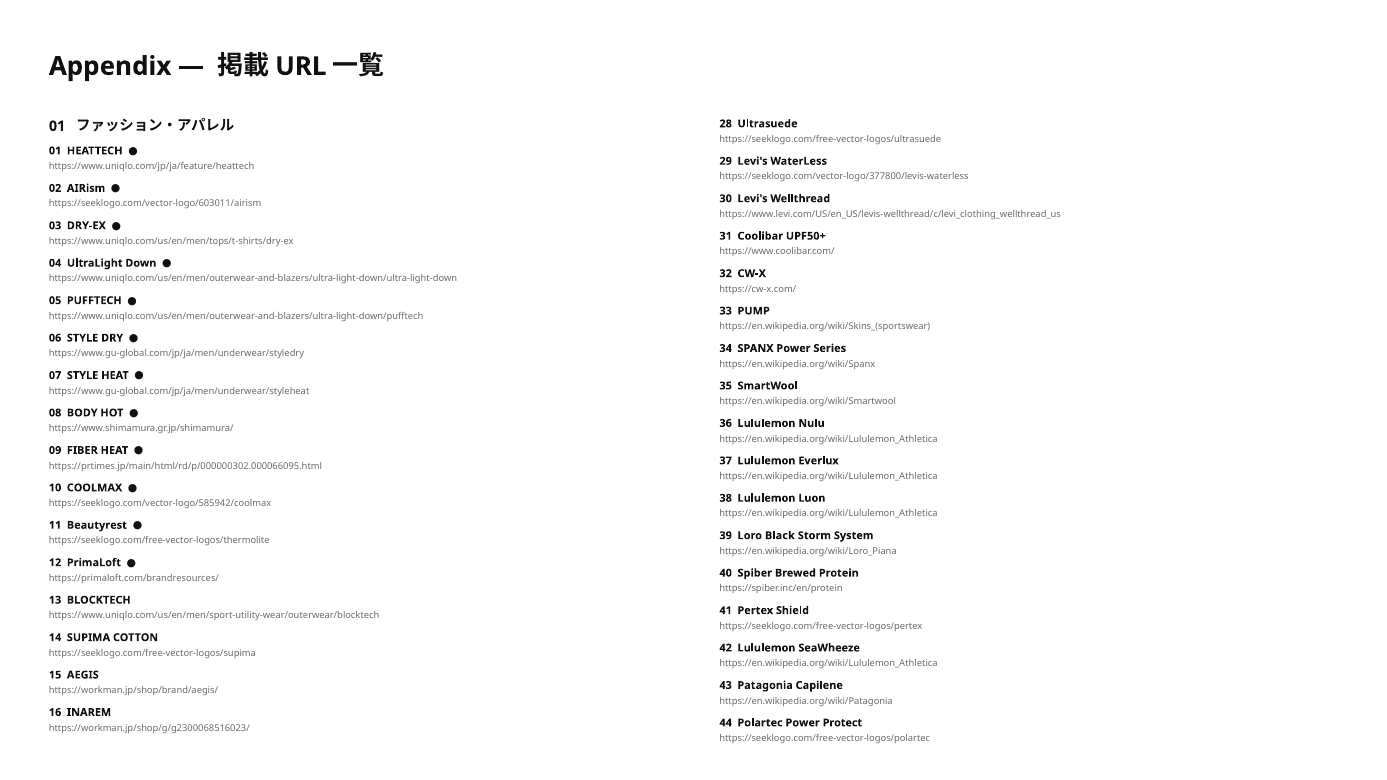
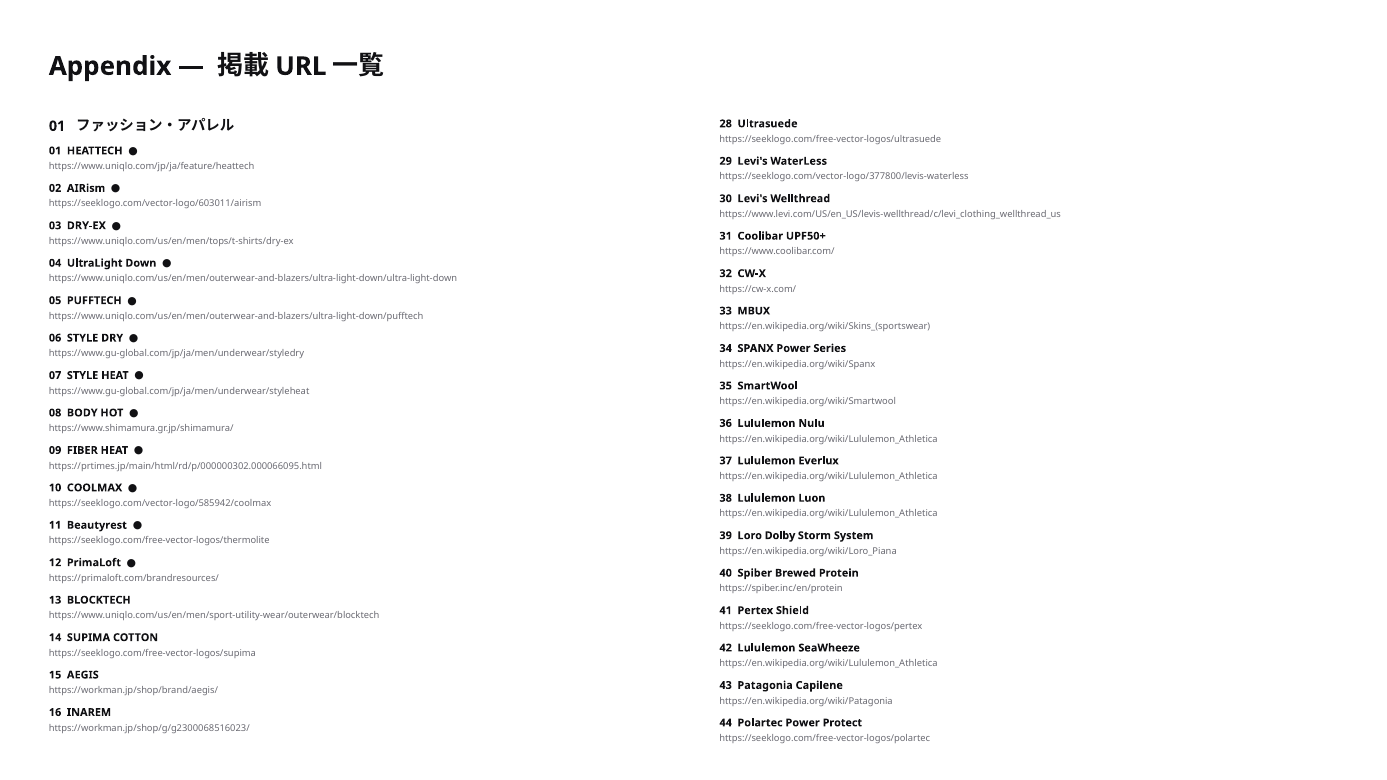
PUMP: PUMP -> MBUX (754, 311)
Black: Black -> Dolby (780, 536)
